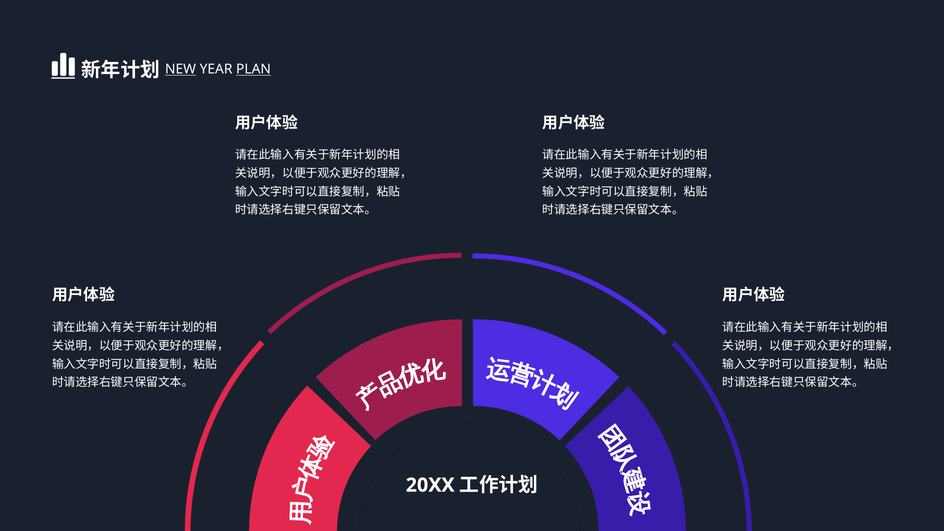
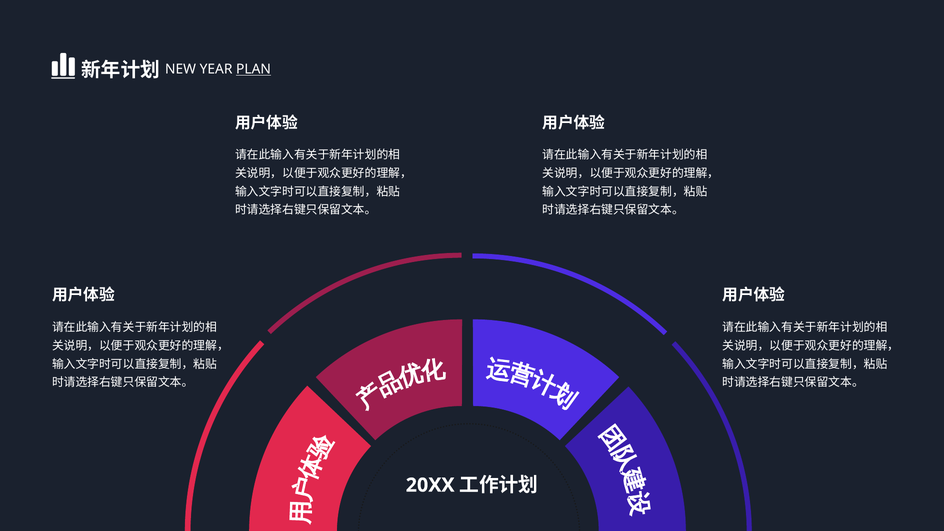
NEW underline: present -> none (181, 69)
